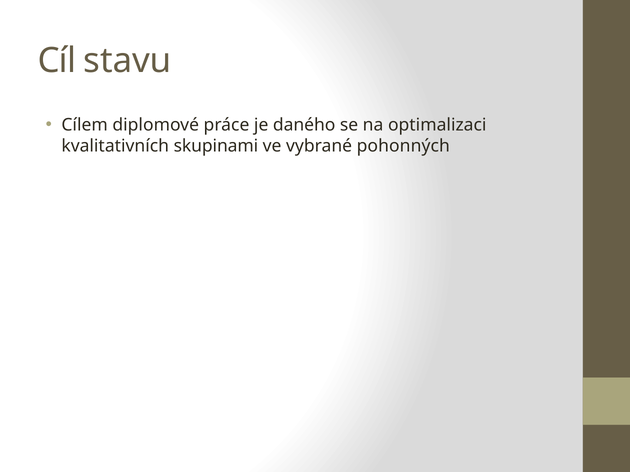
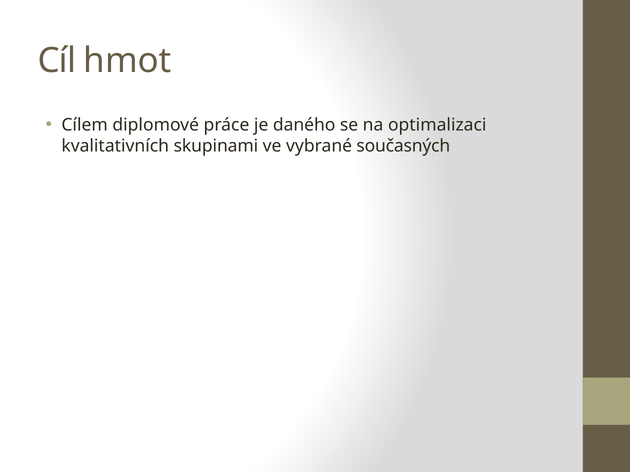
stavu: stavu -> hmot (127, 61)
pohonných: pohonných -> současných (403, 146)
